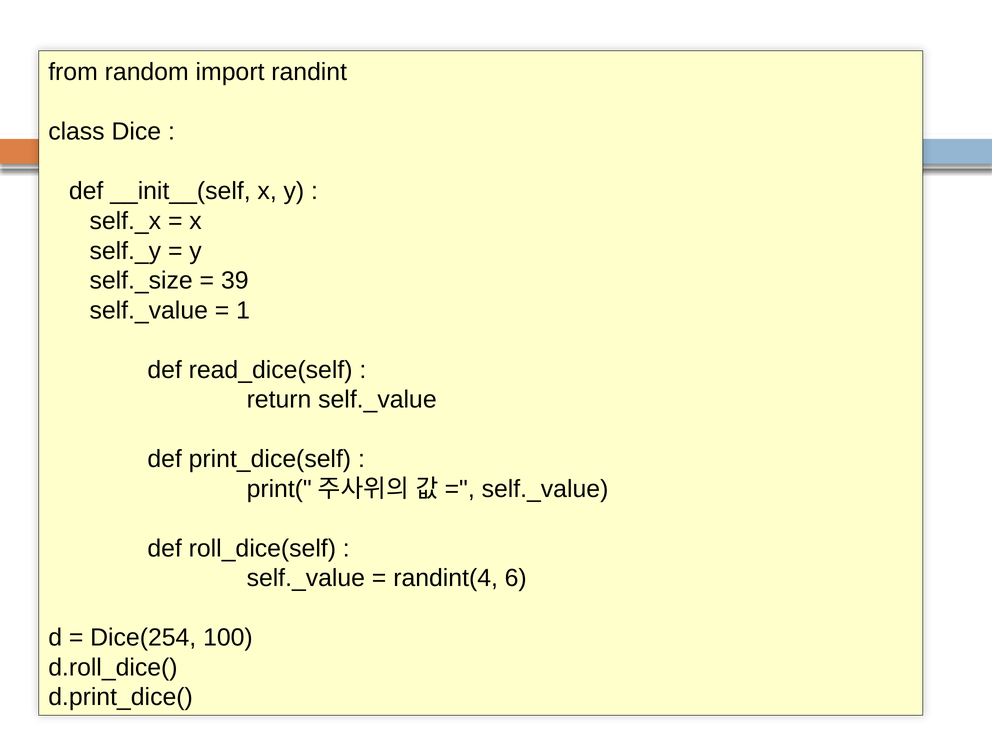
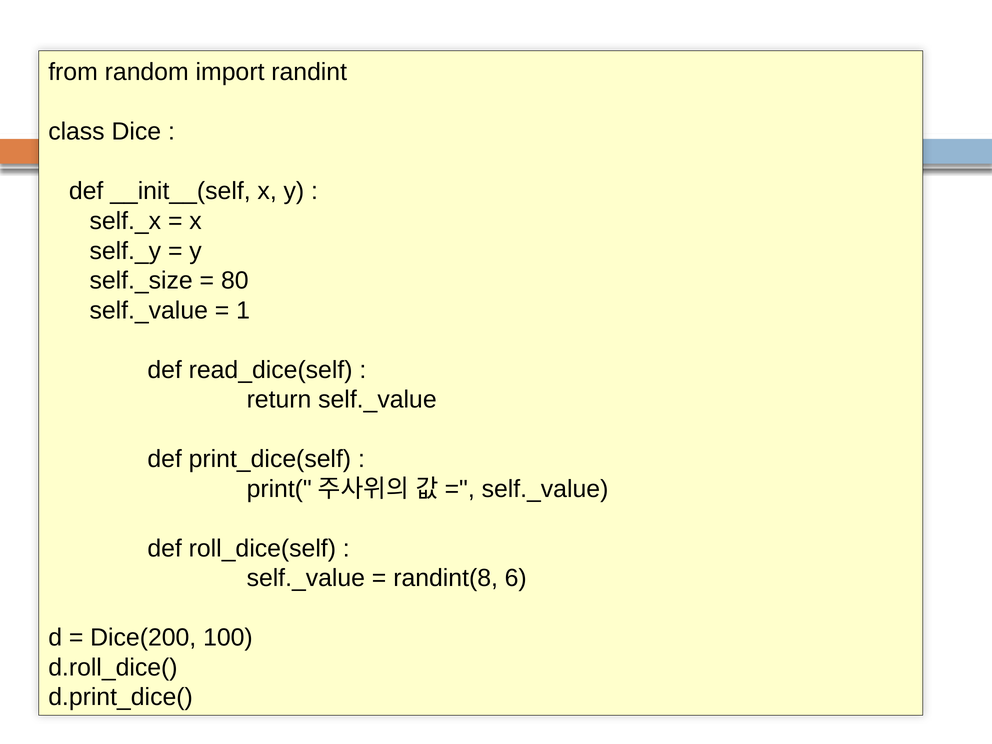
39: 39 -> 80 (235, 281)
randint(4: randint(4 -> randint(8 (446, 578)
Dice(254: Dice(254 -> Dice(200 (143, 638)
